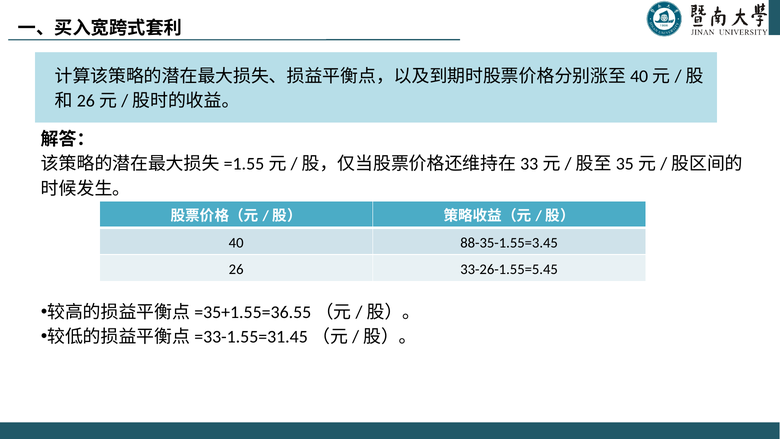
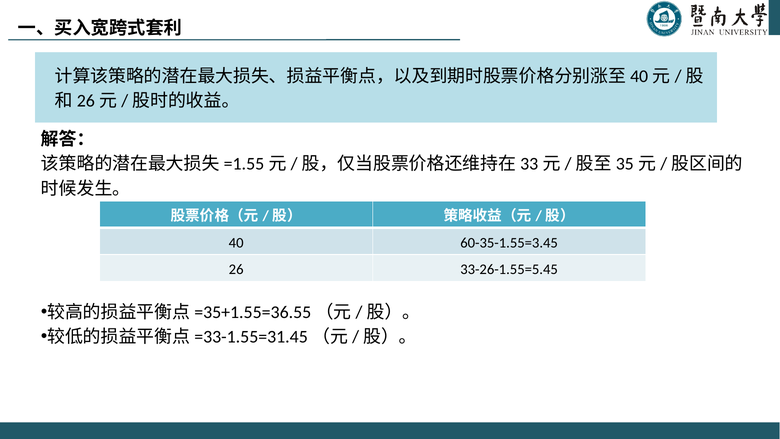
88-35-1.55=3.45: 88-35-1.55=3.45 -> 60-35-1.55=3.45 (509, 243)
